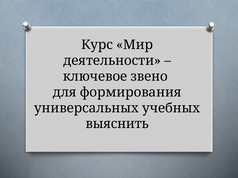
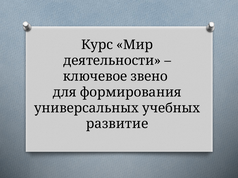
выяснить: выяснить -> развитие (117, 124)
